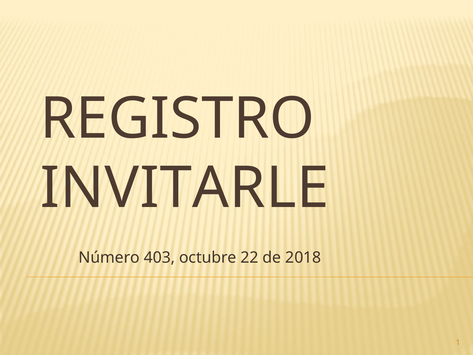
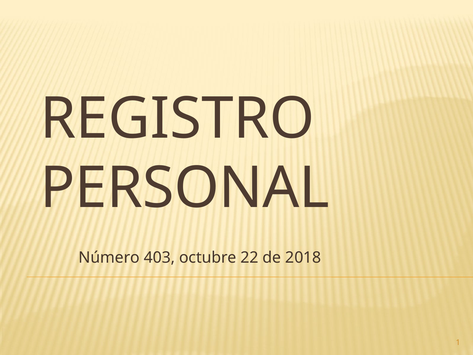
INVITARLE: INVITARLE -> PERSONAL (185, 188)
